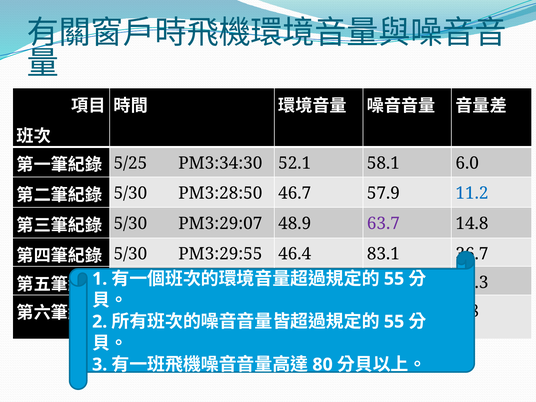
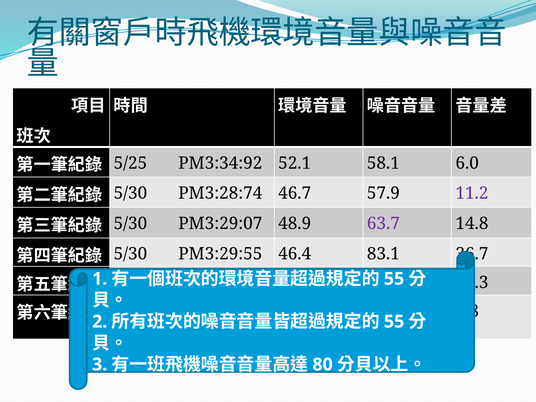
PM3:34:30: PM3:34:30 -> PM3:34:92 (220, 163)
PM3:28:50: PM3:28:50 -> PM3:28:74 (220, 193)
11.2 colour: blue -> purple (472, 193)
